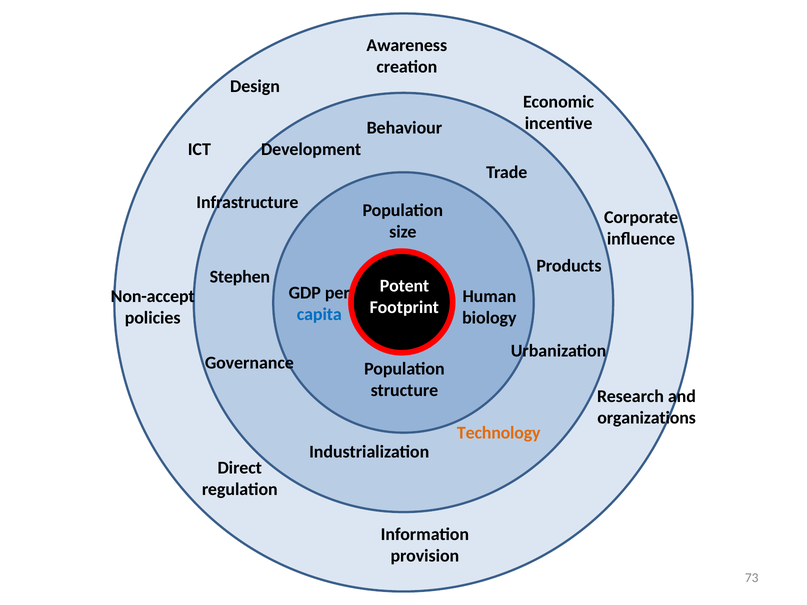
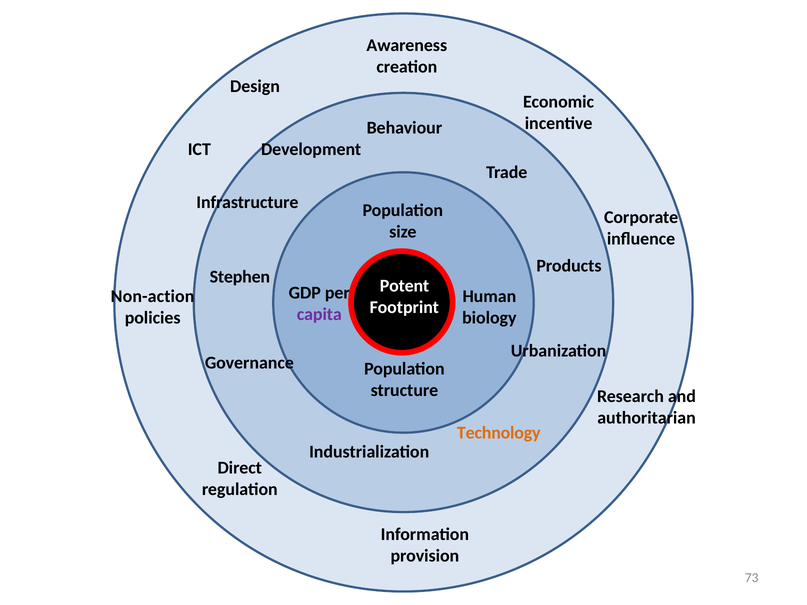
Non-accept: Non-accept -> Non-action (153, 297)
capita colour: blue -> purple (319, 314)
organizations: organizations -> authoritarian (647, 418)
